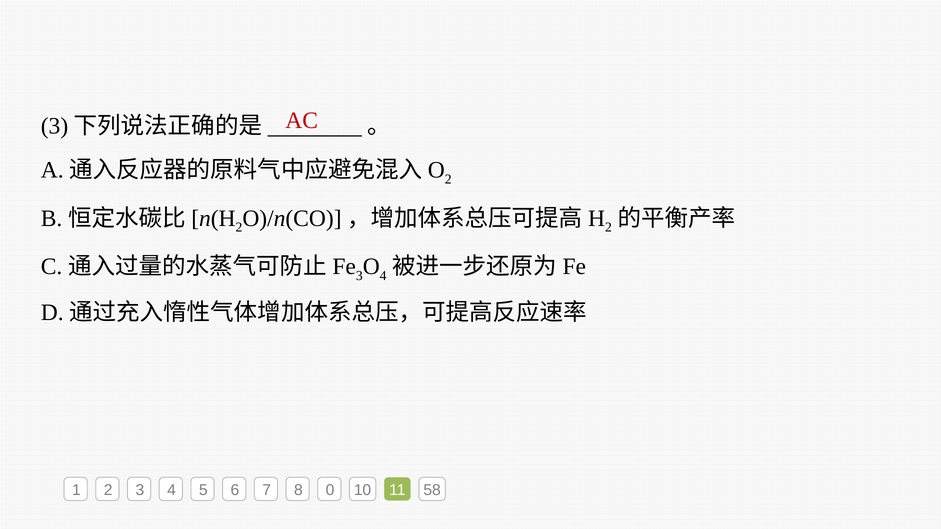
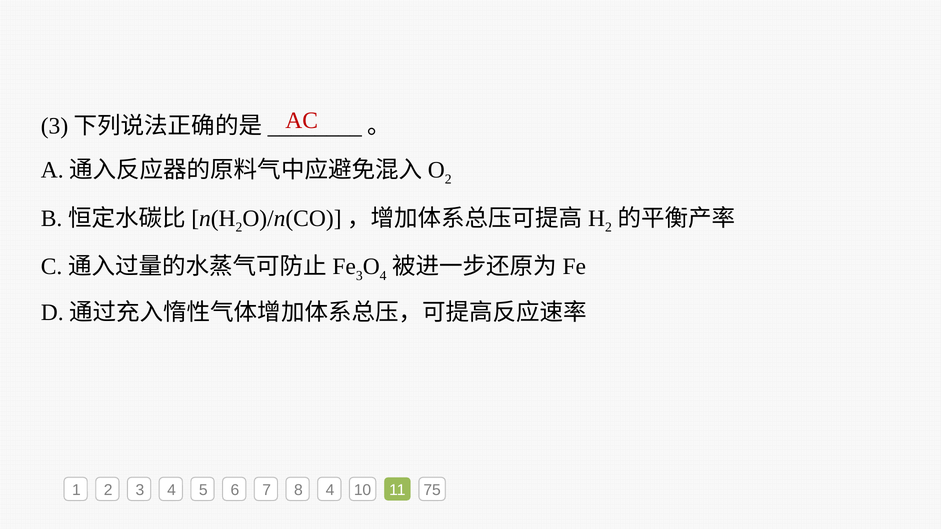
8 0: 0 -> 4 (330, 490)
58: 58 -> 75 (432, 490)
